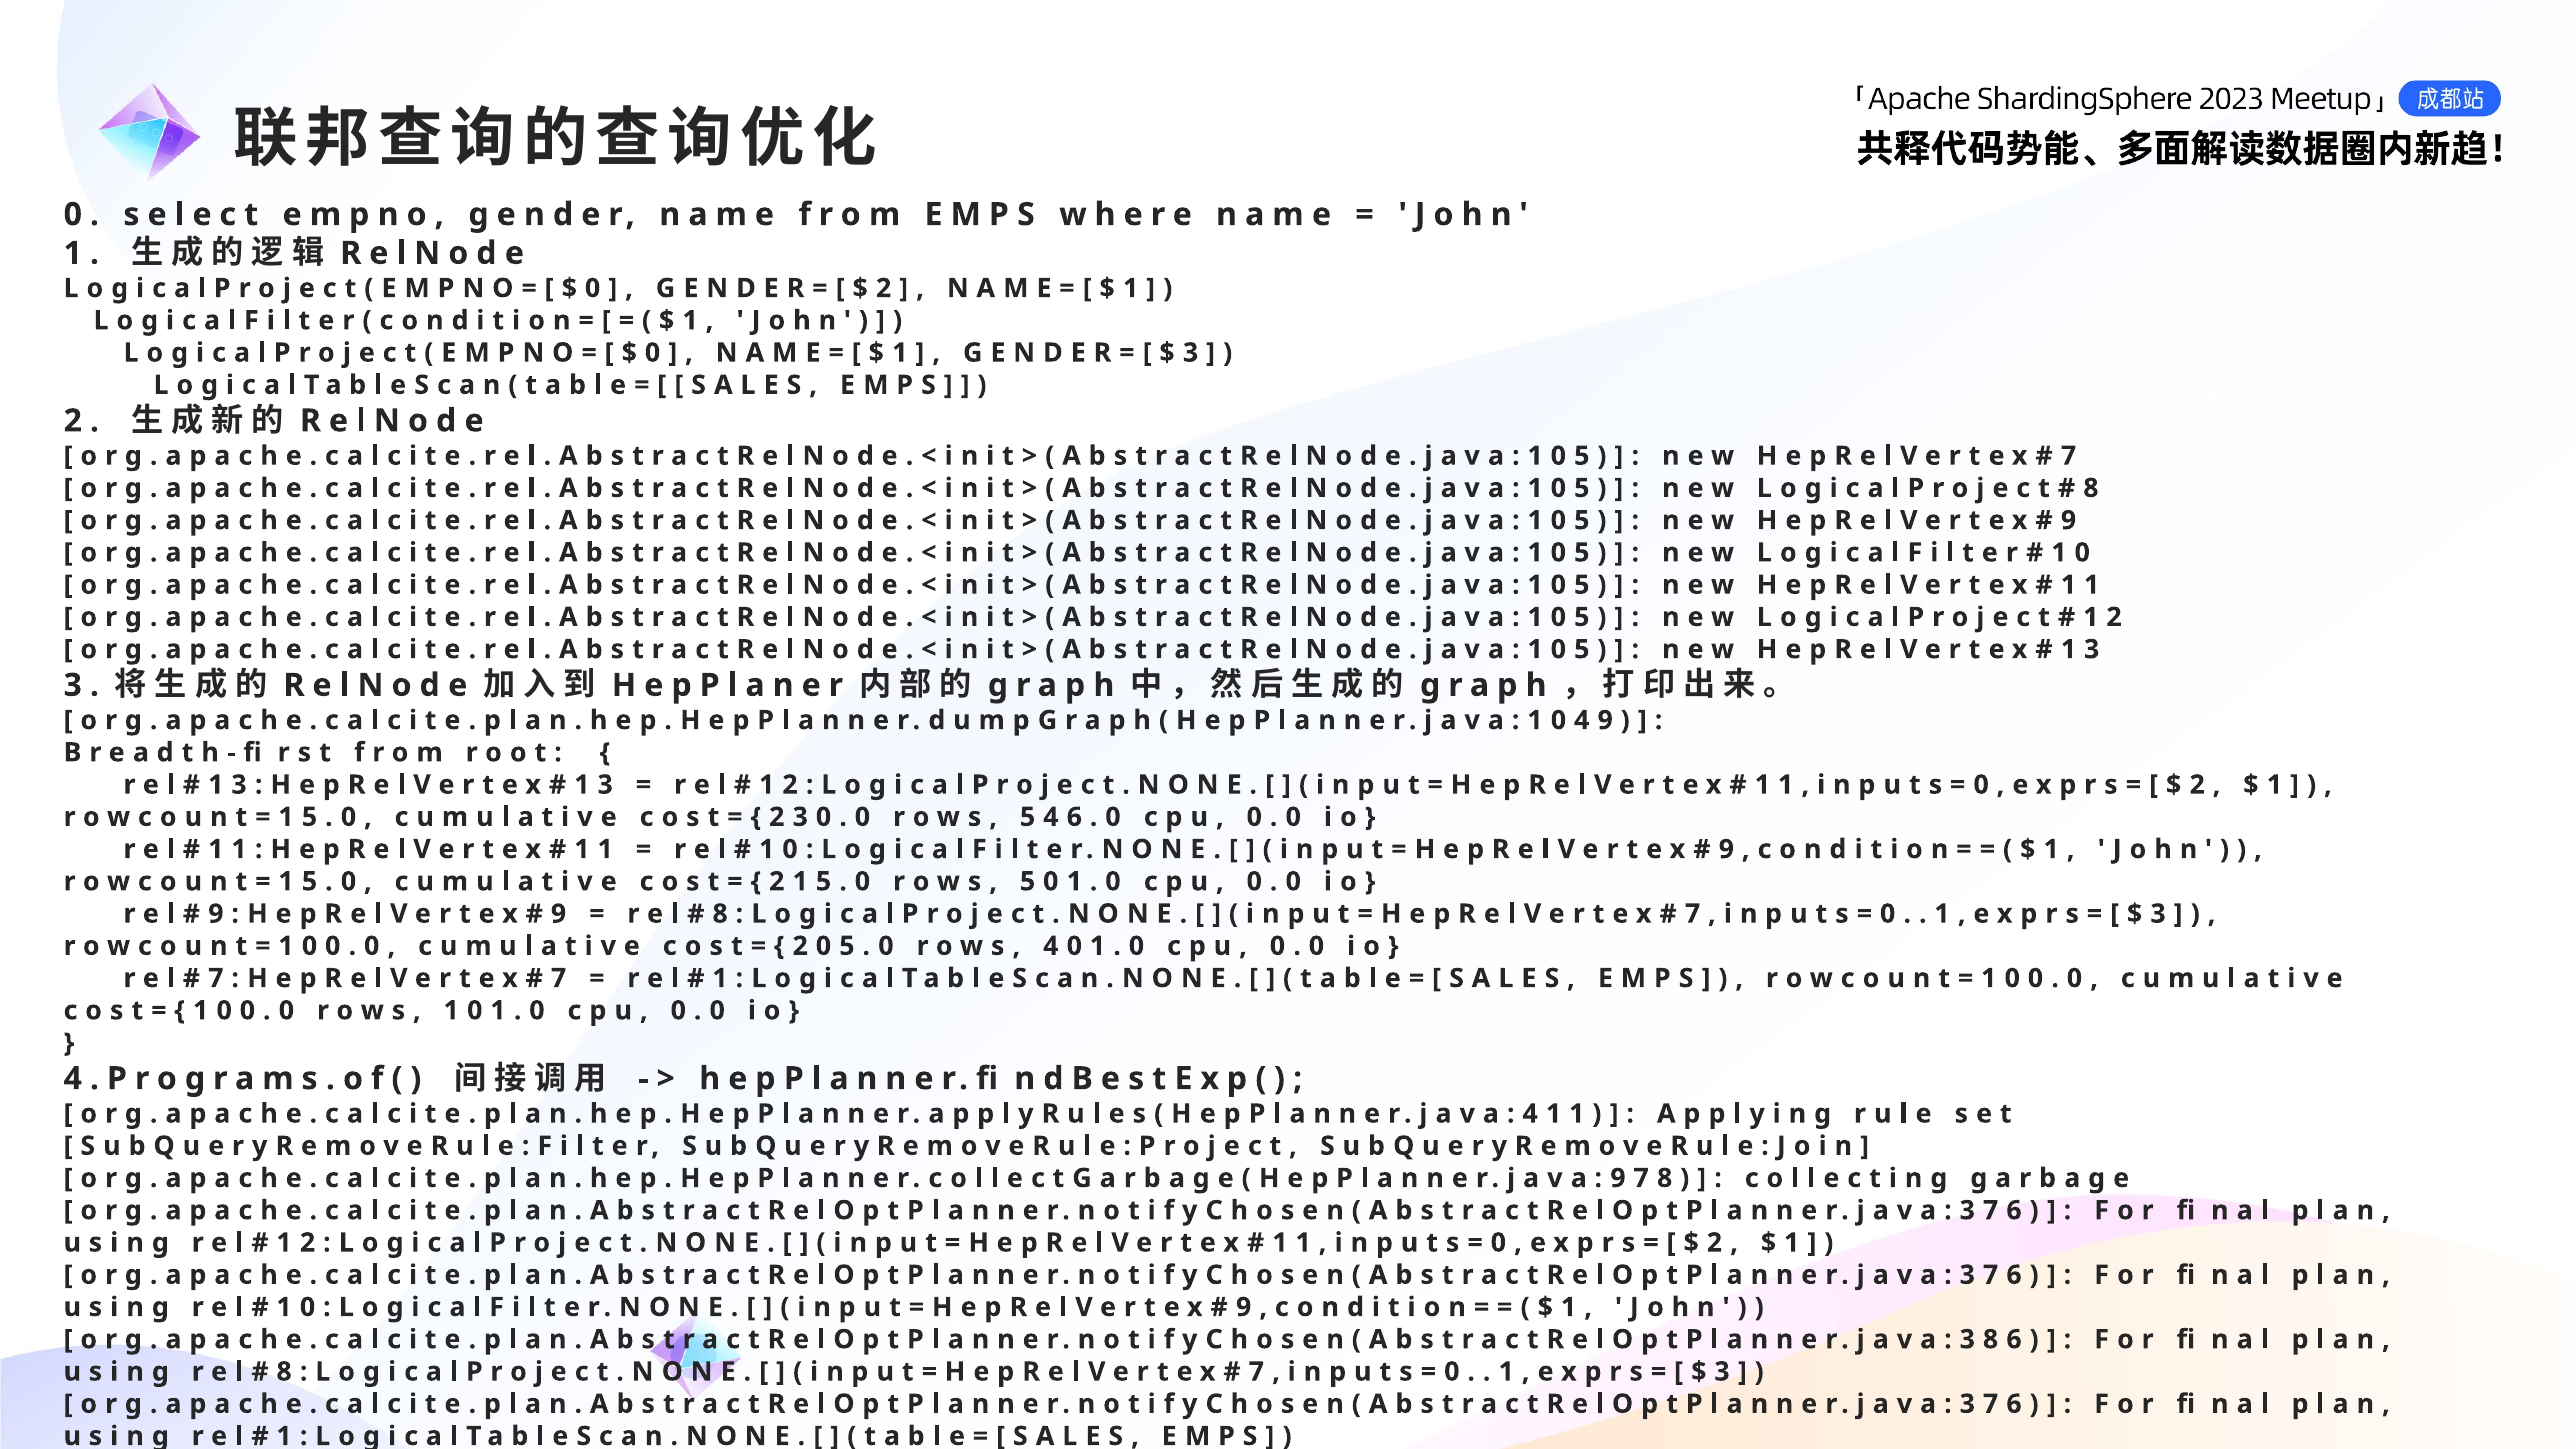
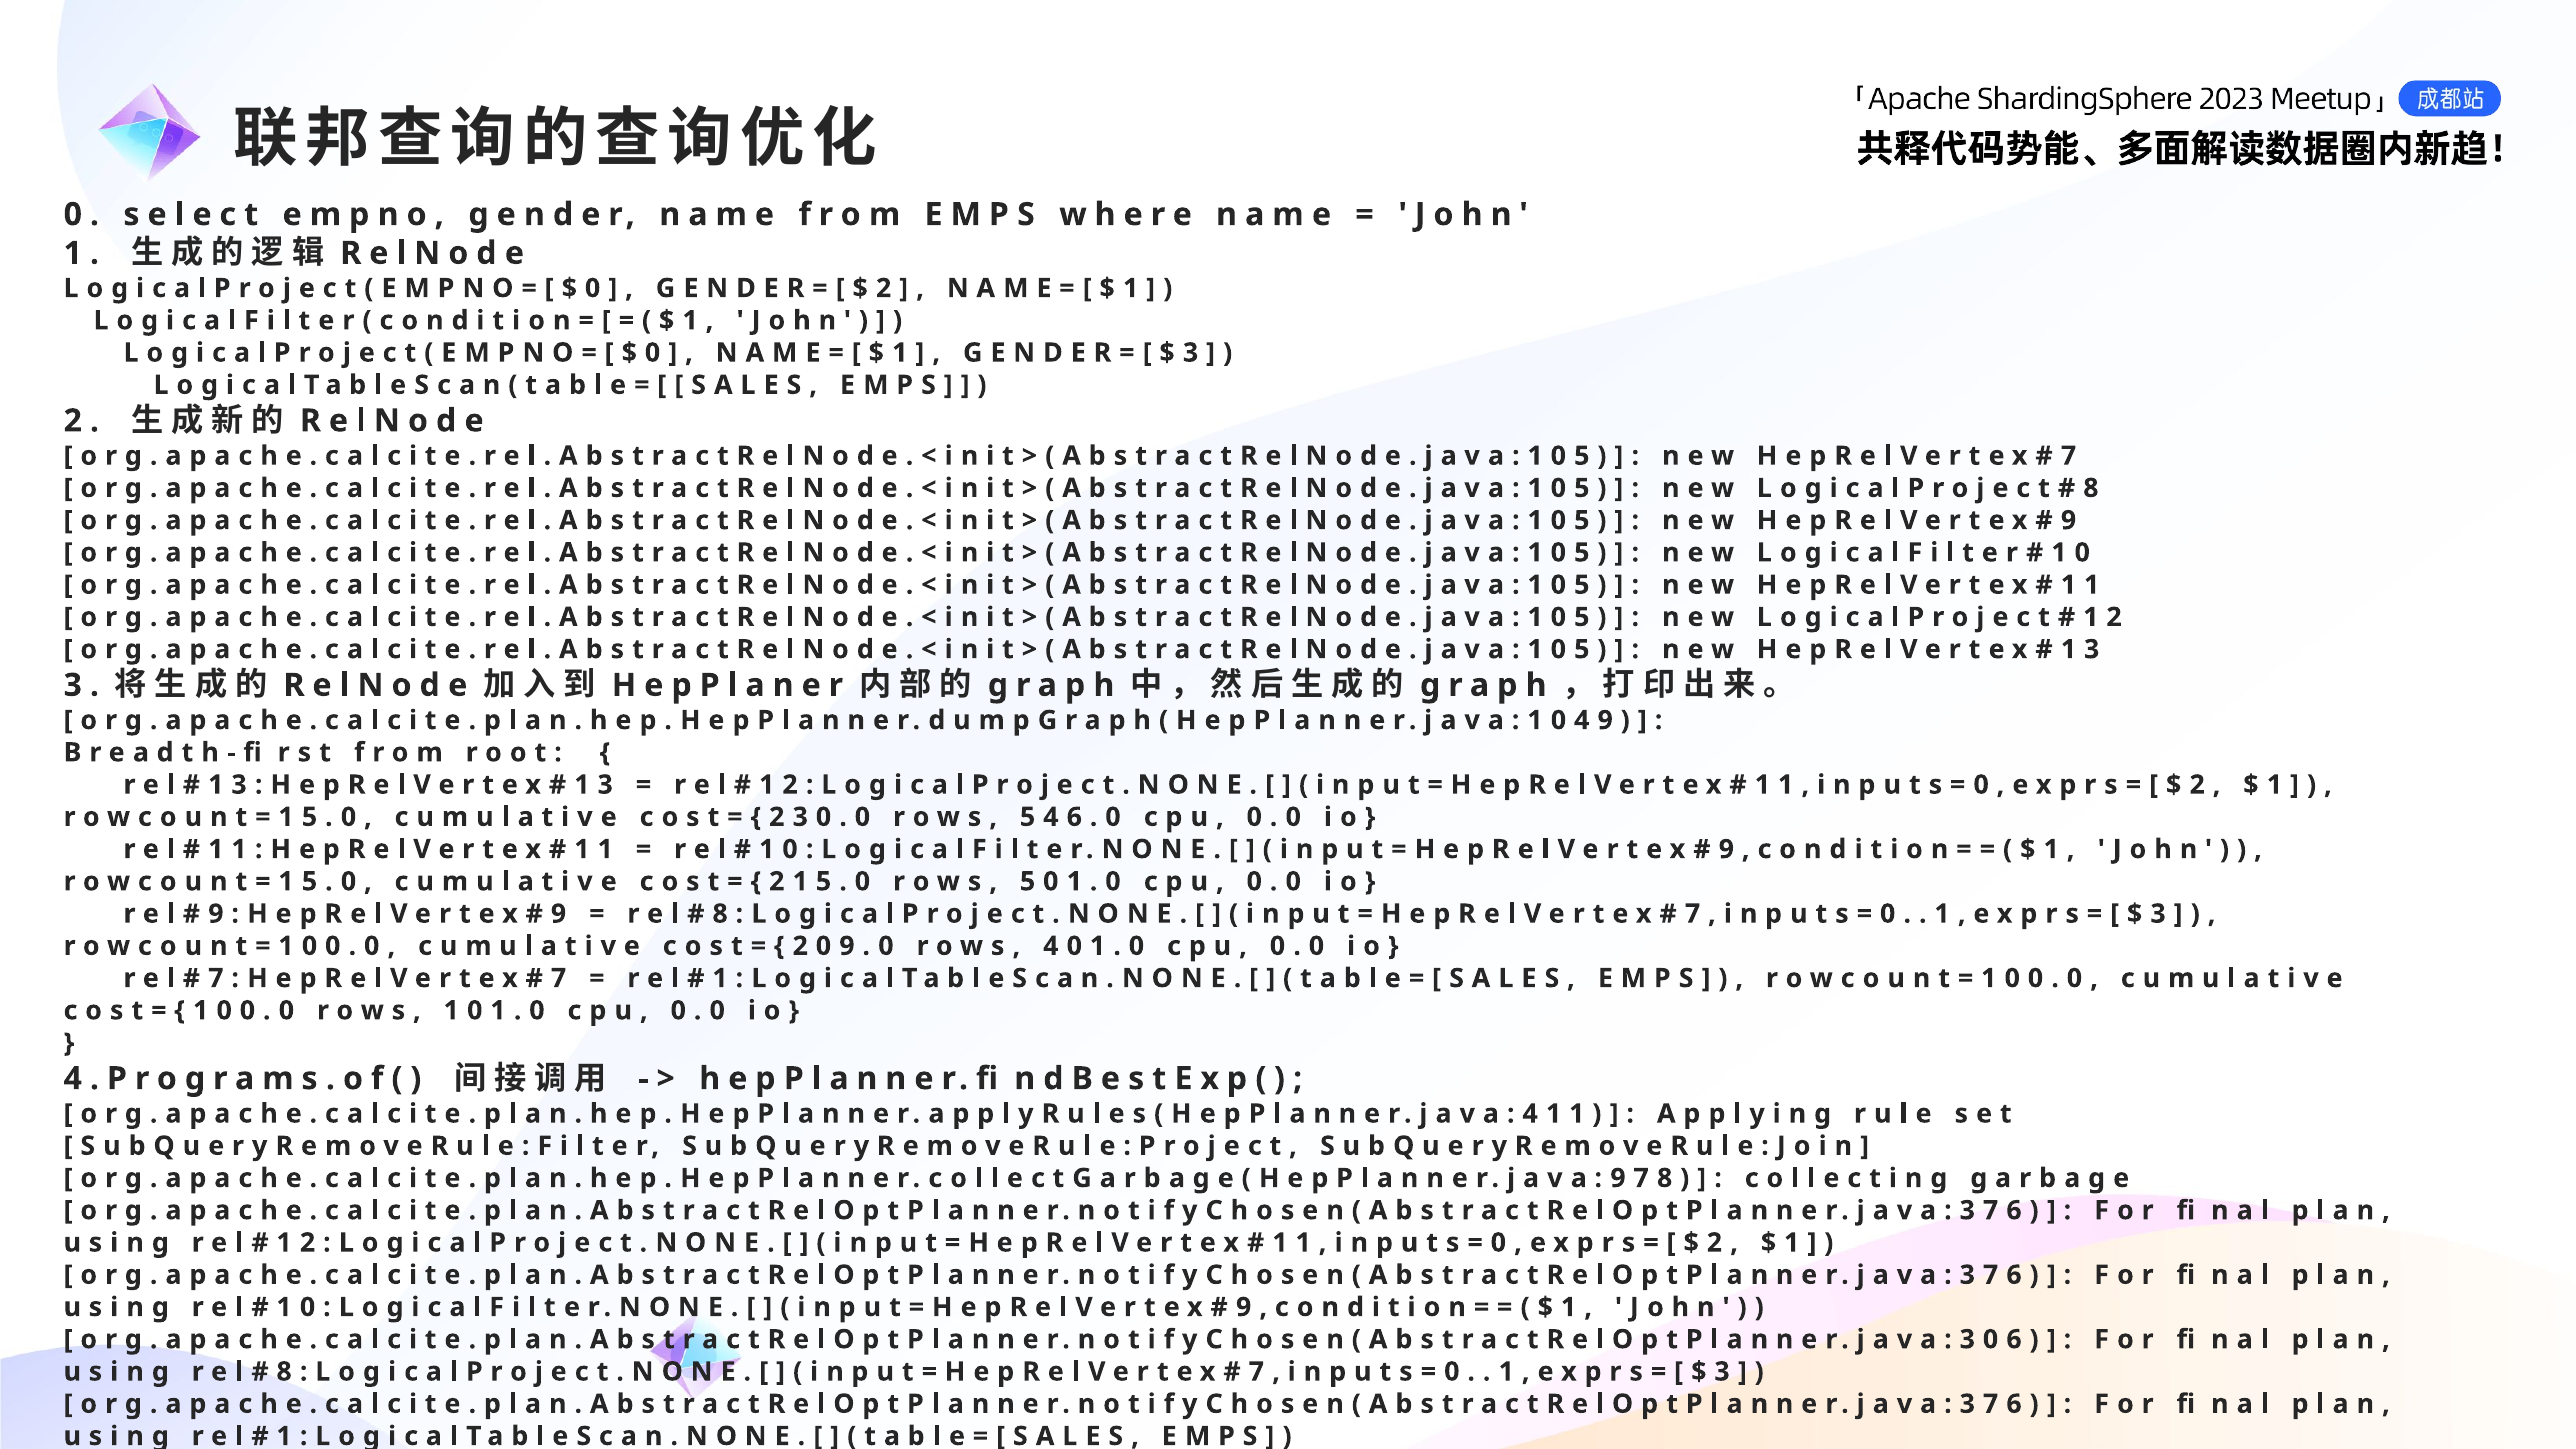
2 0 5: 5 -> 9 (847, 946)
8: 8 -> 0 (1991, 1339)
